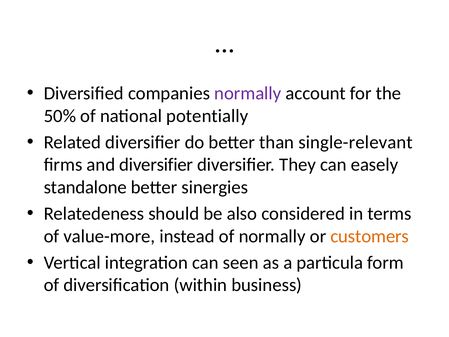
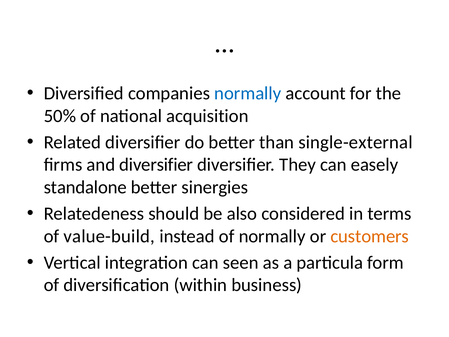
normally colour: purple -> blue (248, 93)
potentially: potentially -> acquisition (207, 116)
single-relevant: single-relevant -> single-external (355, 142)
value-more: value-more -> value-build (109, 236)
